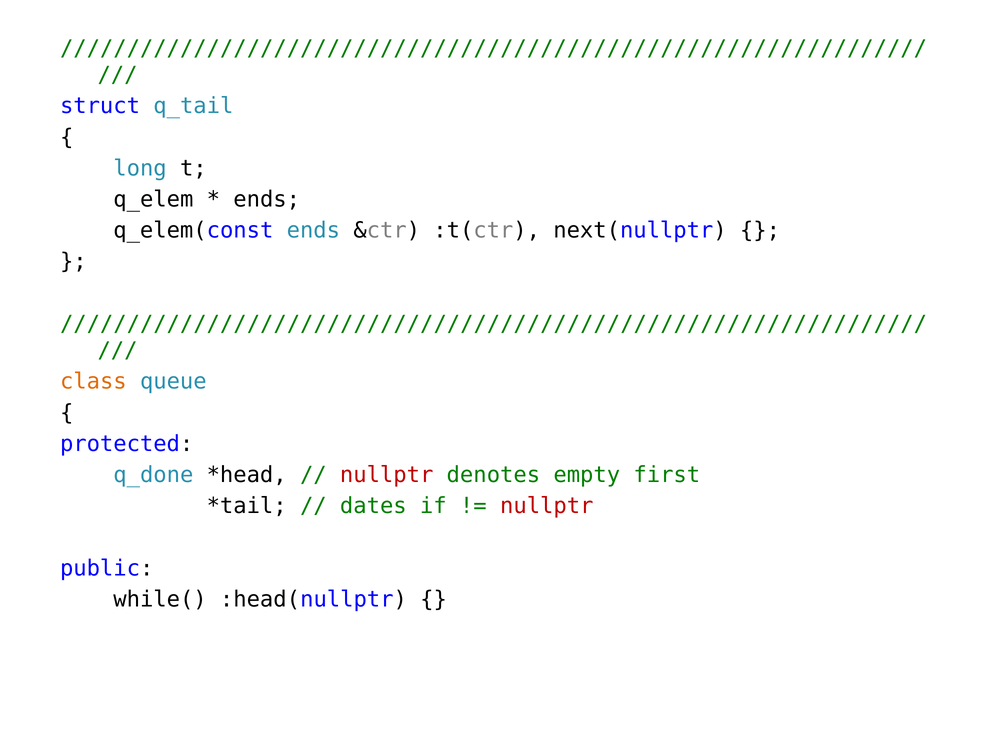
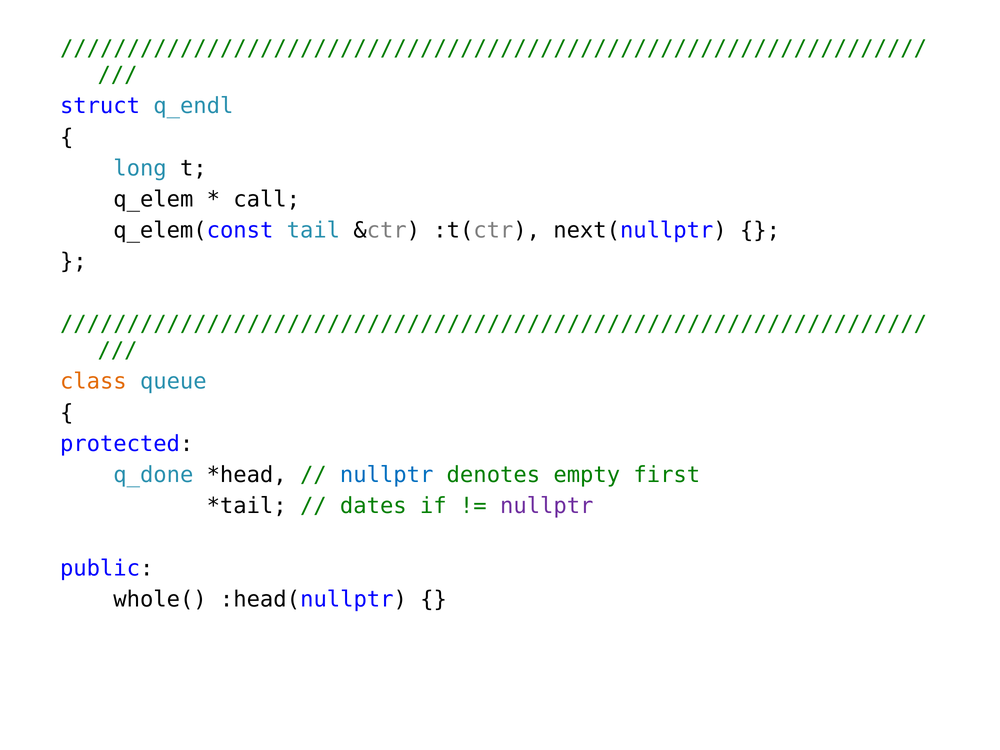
q_tail: q_tail -> q_endl (193, 106)
ends: ends -> call (267, 199)
q_elem(const ends: ends -> tail (313, 231)
nullptr colour: red -> blue (387, 475)
nullptr colour: red -> purple (547, 506)
while(: while( -> whole( (160, 599)
